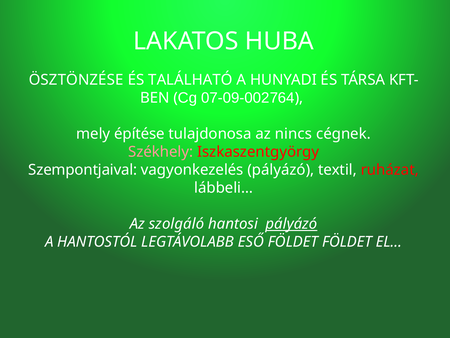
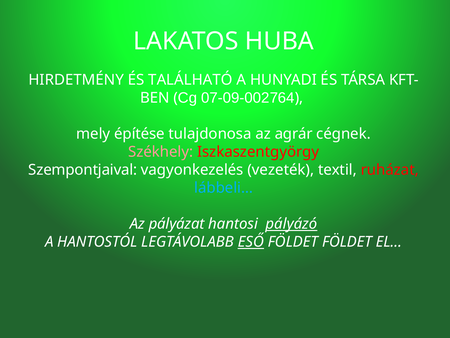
ÖSZTÖNZÉSE: ÖSZTÖNZÉSE -> HIRDETMÉNY (76, 80)
nincs: nincs -> agrár (294, 134)
vagyonkezelés pályázó: pályázó -> vezeték (281, 170)
lábbeli… colour: white -> light blue (224, 188)
szolgáló: szolgáló -> pályázat (177, 224)
ESŐ underline: none -> present (251, 242)
